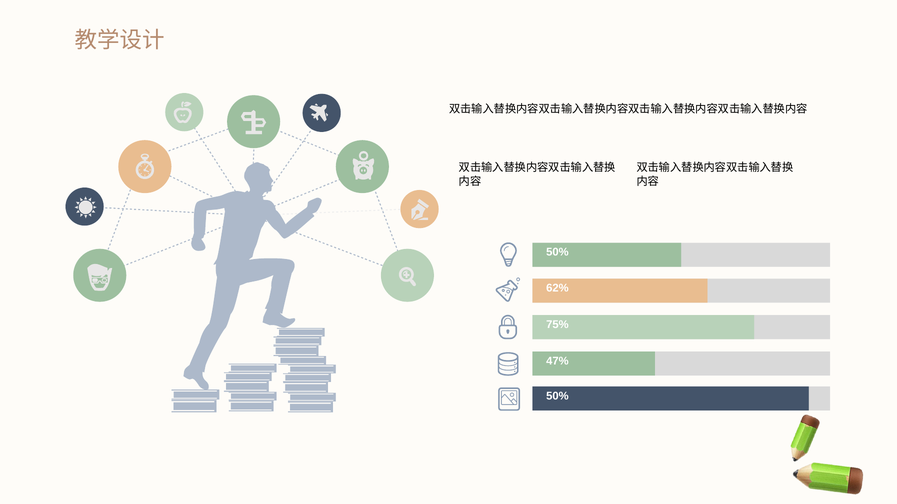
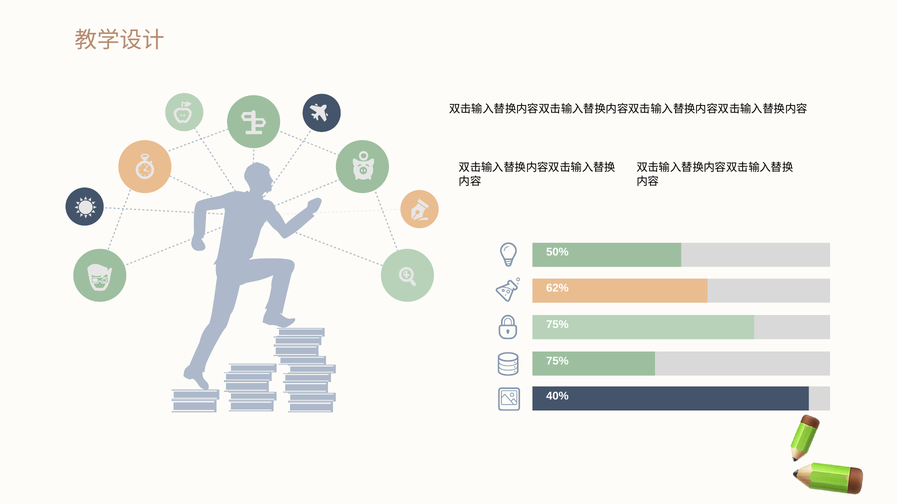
47%: 47% -> 75% (557, 362)
50%: 50% -> 40% (557, 396)
